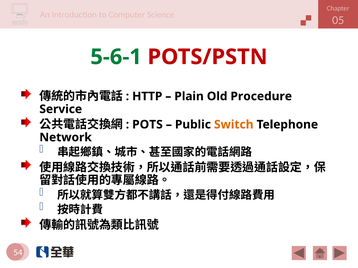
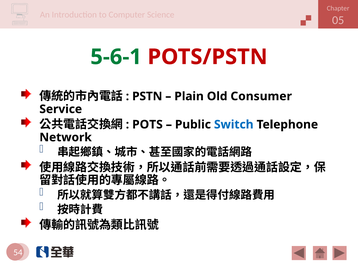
HTTP: HTTP -> PSTN (147, 96)
Procedure: Procedure -> Consumer (261, 96)
Switch colour: orange -> blue (234, 125)
